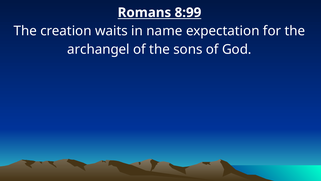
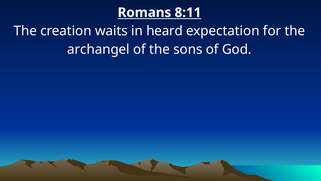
8:99: 8:99 -> 8:11 (188, 13)
name: name -> heard (165, 31)
